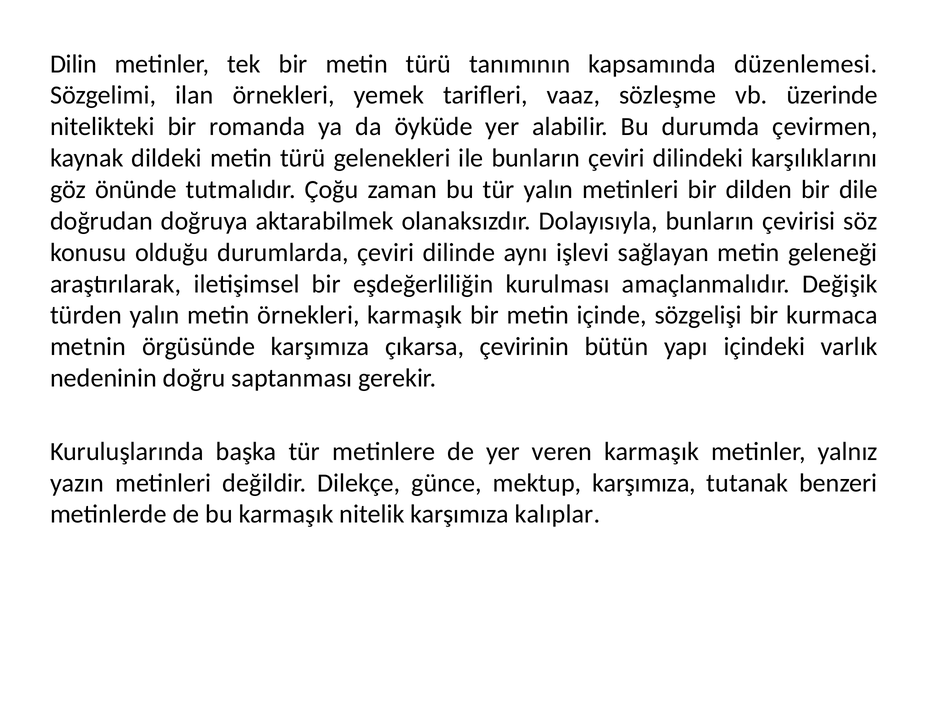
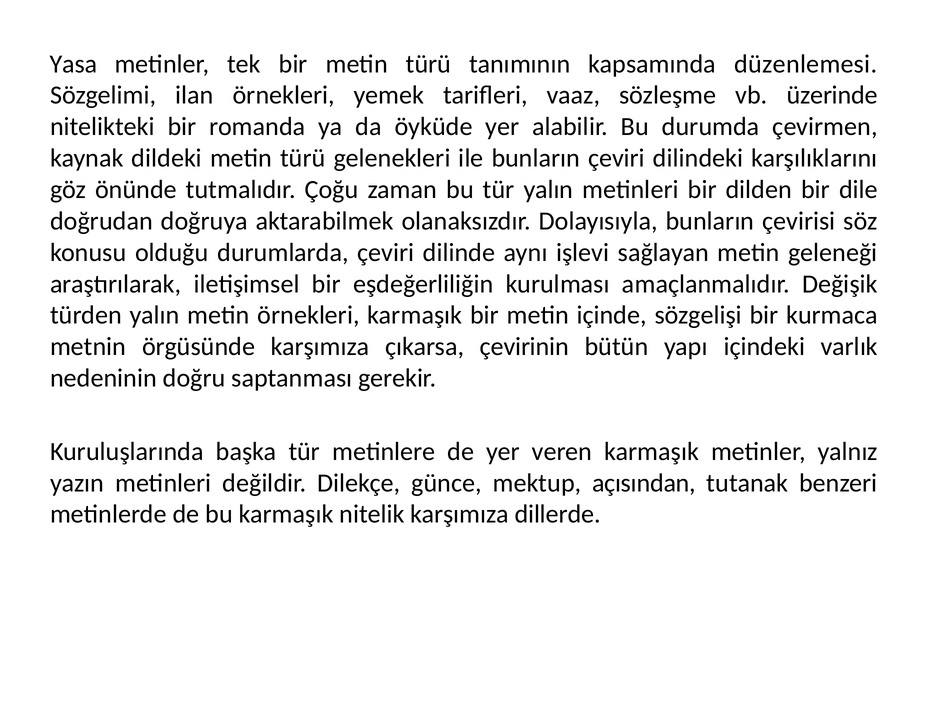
Dilin: Dilin -> Yasa (73, 64)
mektup karşımıza: karşımıza -> açısından (644, 483)
kalıplar: kalıplar -> dillerde (558, 514)
